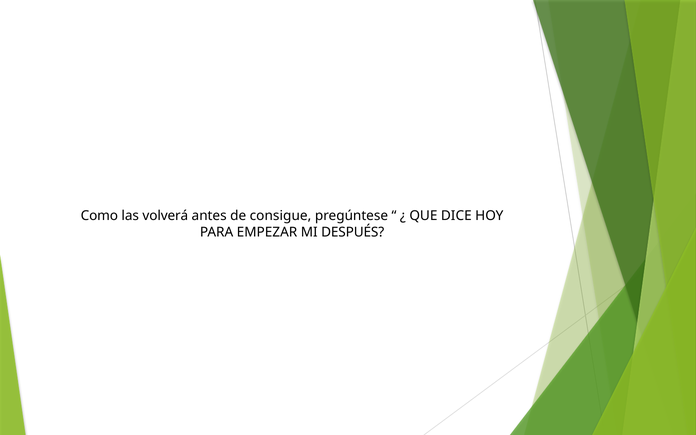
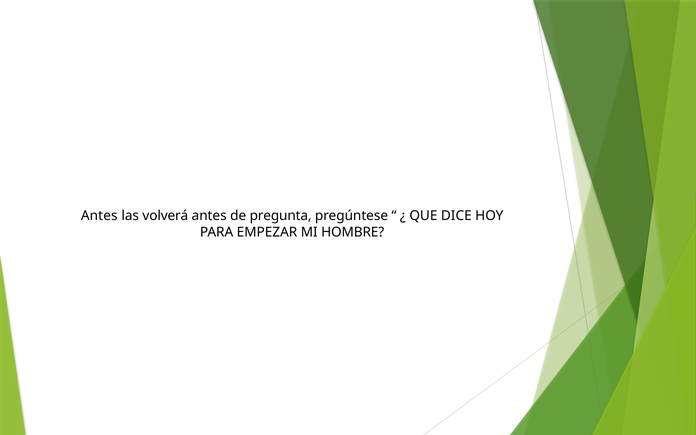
Como: Como -> Antes (99, 216)
consigue: consigue -> pregunta (281, 216)
DESPUÉS: DESPUÉS -> HOMBRE (353, 232)
